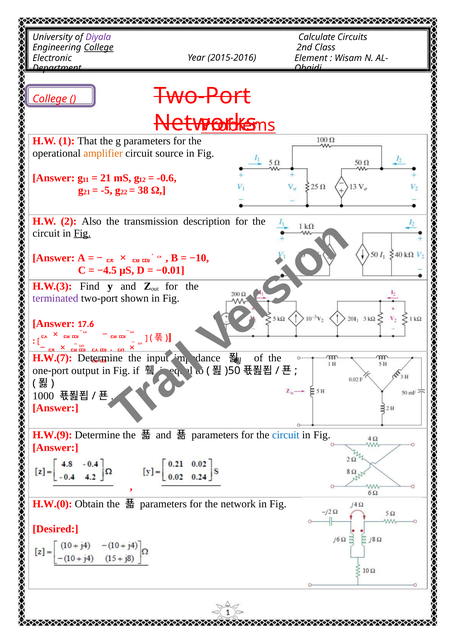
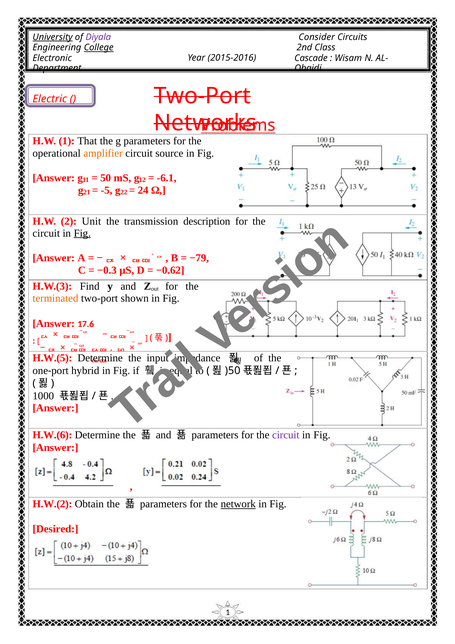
University underline: none -> present (53, 37)
Calculate: Calculate -> Consider (317, 37)
Element: Element -> Cascade (311, 58)
College: College -> Electric (50, 99)
21: 21 -> 50 (106, 178)
-0.6: -0.6 -> -6.1 (167, 178)
38: 38 -> 24 (143, 190)
Also: Also -> Unit (91, 221)
−10: −10 -> −79 (199, 258)
−4.5: −4.5 -> −0.3 (107, 270)
−0.01: −0.01 -> −0.62 (170, 270)
terminated colour: purple -> orange (55, 298)
H.W.(7: H.W.(7 -> H.W.(5 (52, 358)
output: output -> hybrid (85, 370)
H.W.(9: H.W.(9 -> H.W.(6 (52, 434)
circuit colour: blue -> purple (286, 434)
H.W.(0: H.W.(0 -> H.W.(2 (52, 503)
network underline: none -> present (238, 503)
